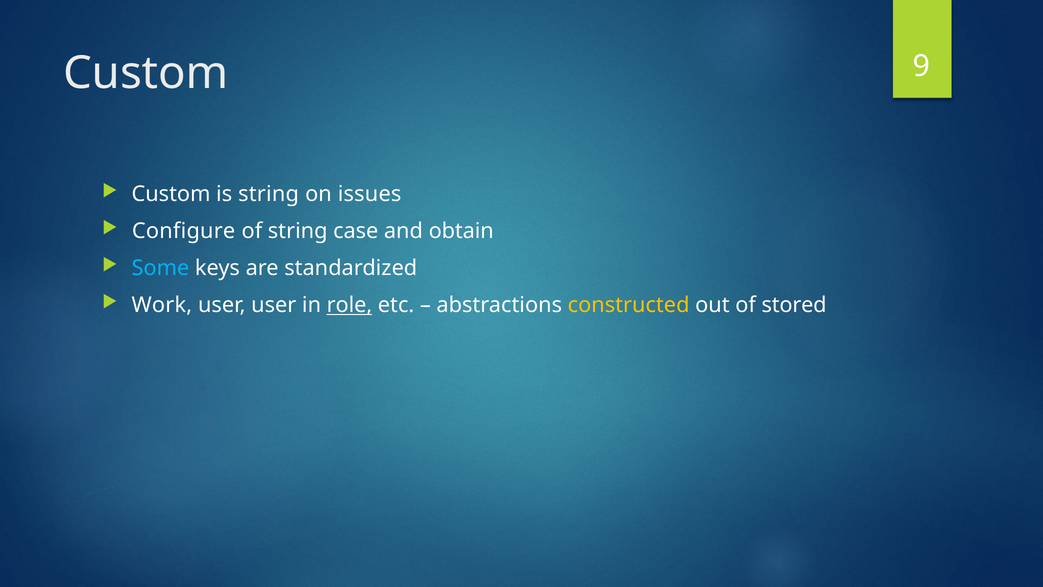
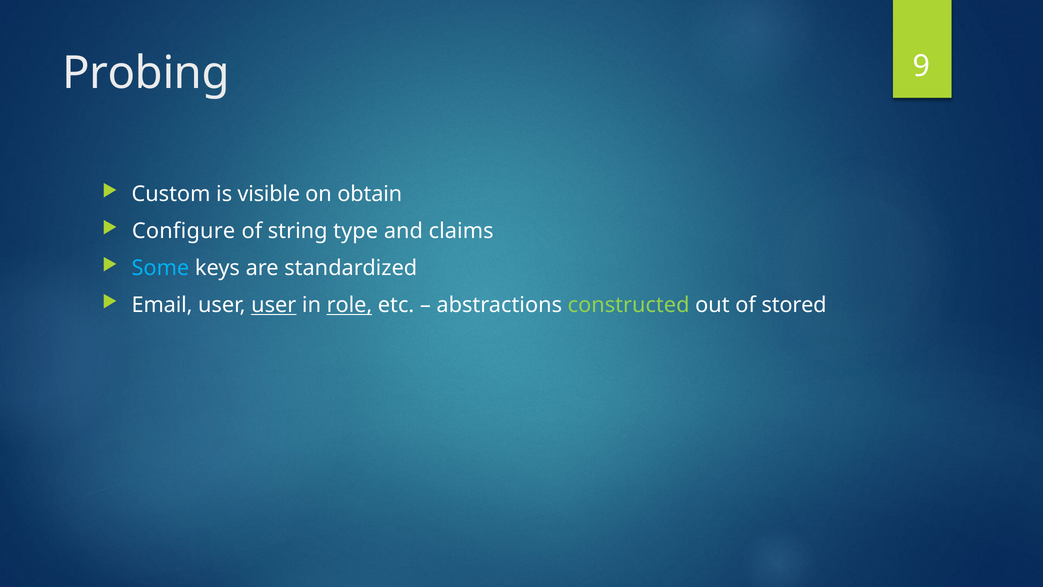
Custom: Custom -> Probing (146, 73)
is string: string -> visible (269, 194)
issues: issues -> obtain (370, 194)
case: case -> type (356, 231)
obtain: obtain -> claims (461, 231)
Work: Work -> Email (162, 305)
user underline: none -> present (274, 305)
constructed colour: yellow -> light green (629, 305)
